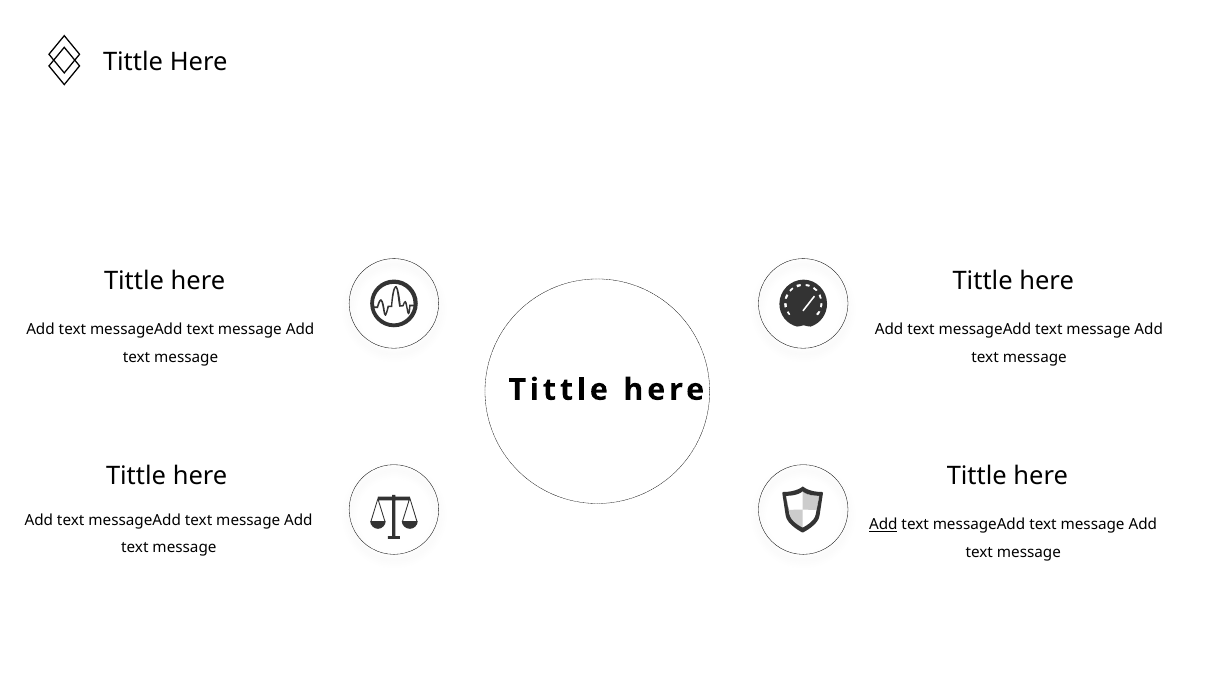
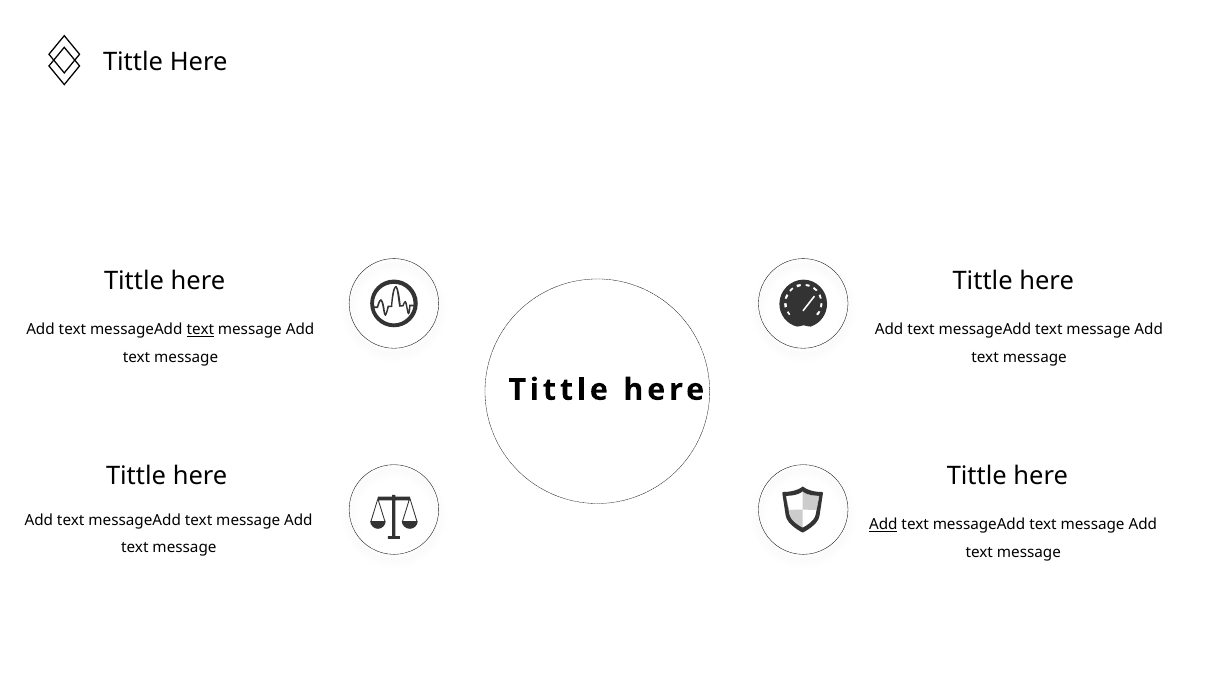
text underline: none -> present (200, 330)
